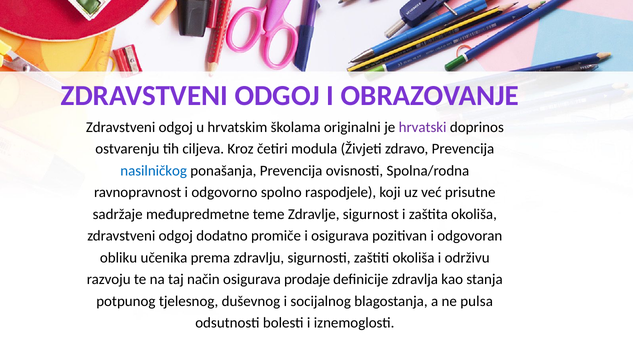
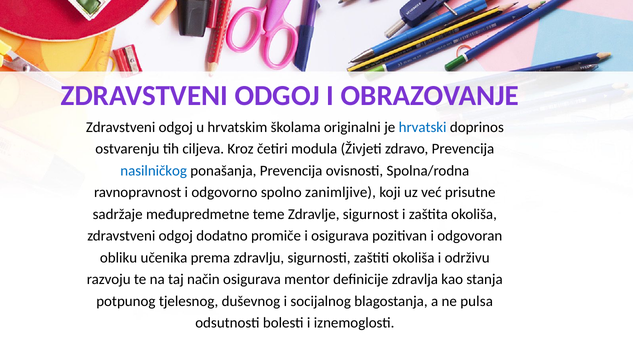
hrvatski colour: purple -> blue (423, 127)
raspodjele: raspodjele -> zanimljive (341, 192)
prodaje: prodaje -> mentor (307, 280)
